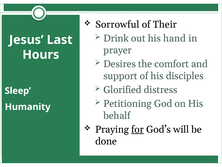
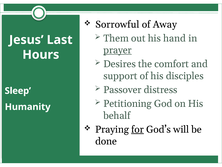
Their: Their -> Away (165, 24)
Drink: Drink -> Them (116, 38)
prayer underline: none -> present (118, 50)
Glorified: Glorified -> Passover (122, 90)
